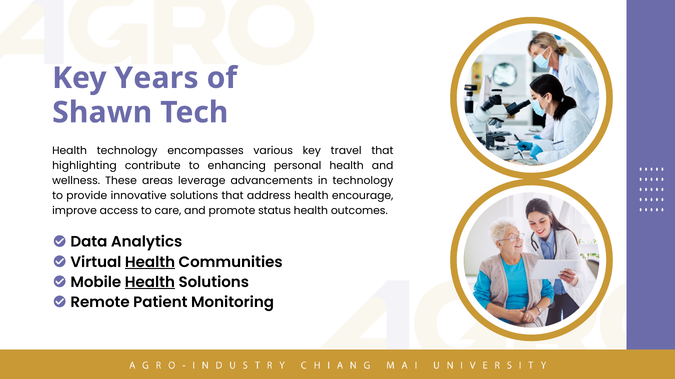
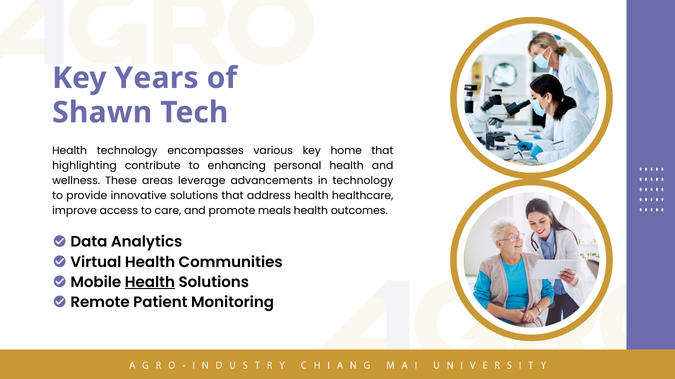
travel: travel -> home (346, 151)
encourage: encourage -> healthcare (363, 196)
status: status -> meals (275, 211)
Health underline: present -> none (150, 263)
